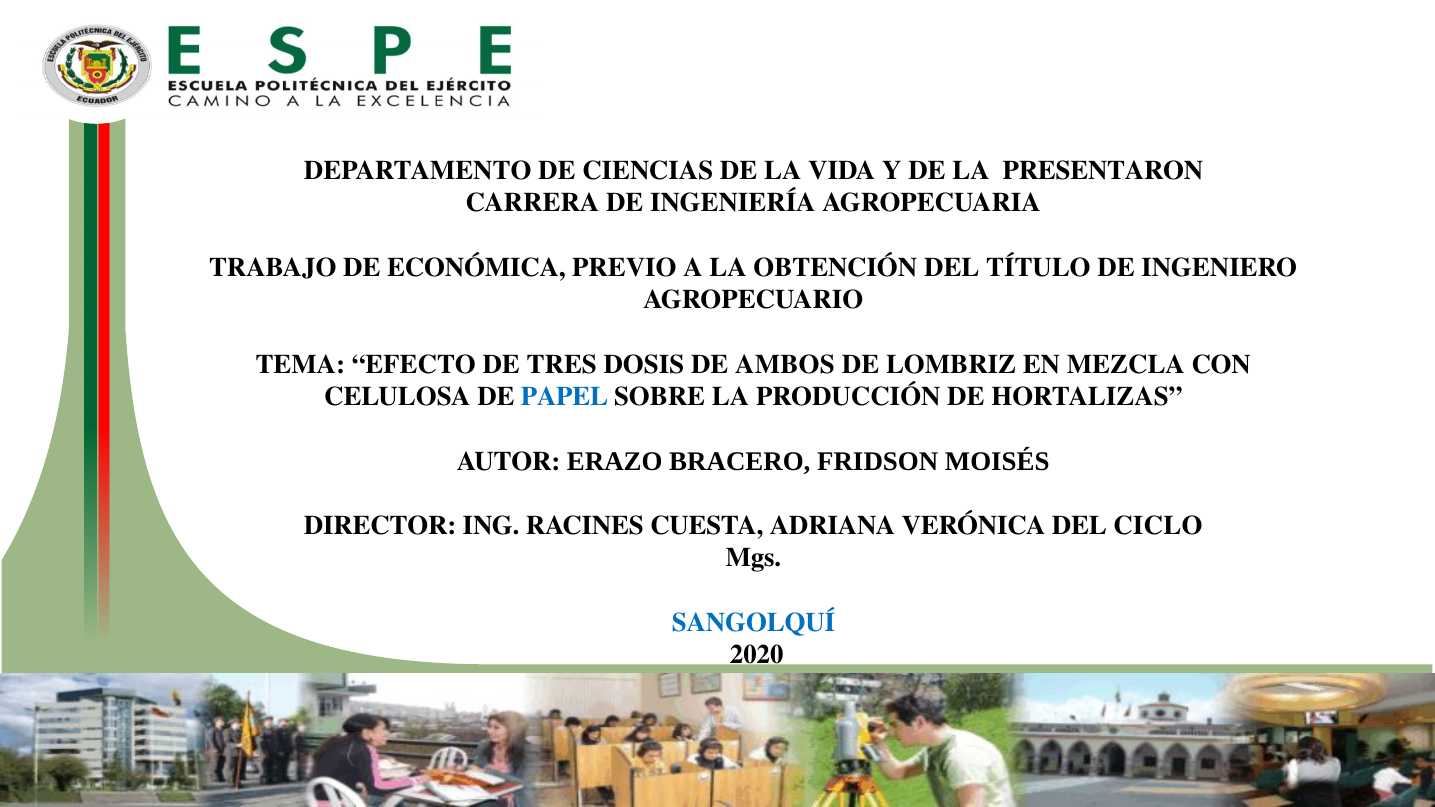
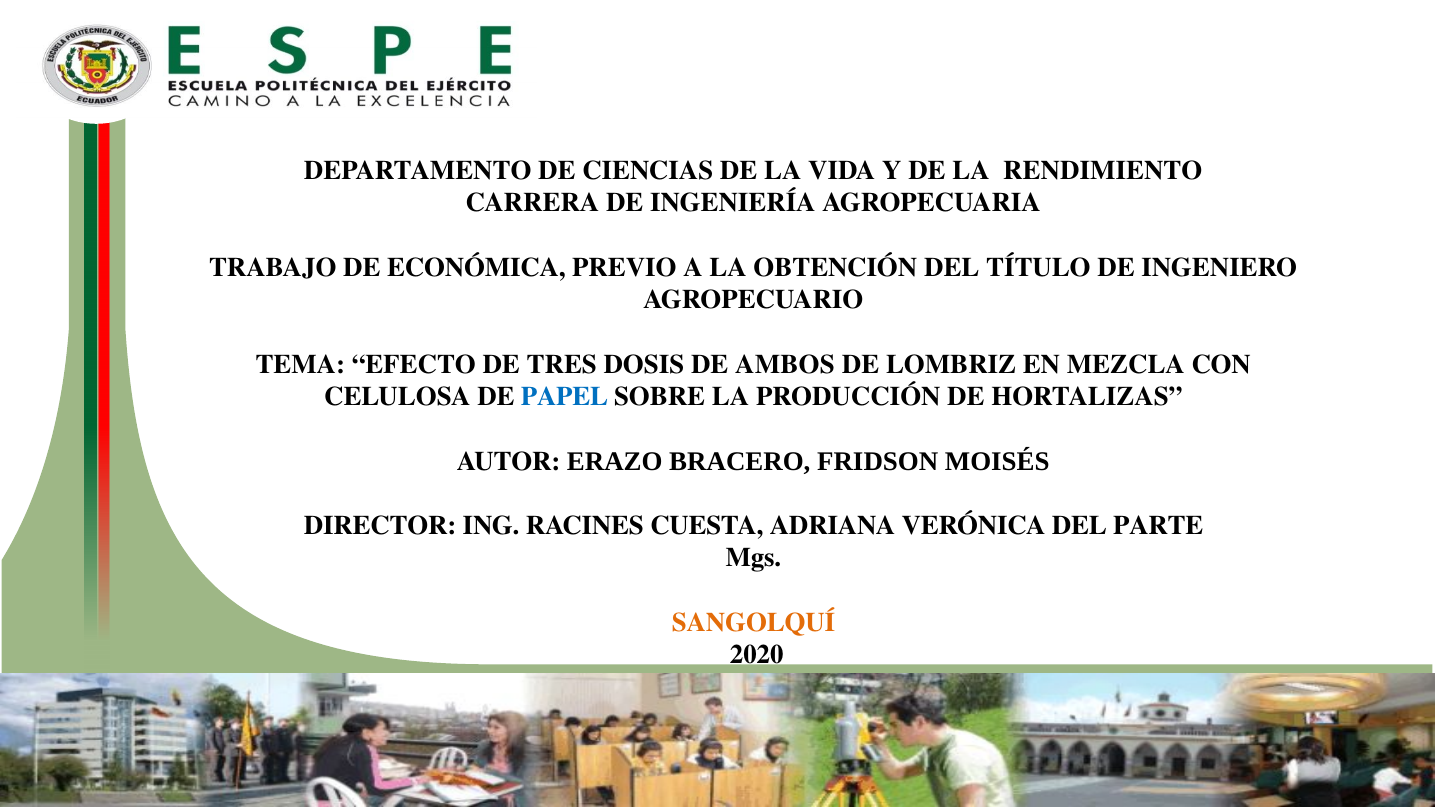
PRESENTARON: PRESENTARON -> RENDIMIENTO (1103, 171)
CICLO: CICLO -> PARTE (1158, 526)
SANGOLQUÍ colour: blue -> orange (753, 623)
